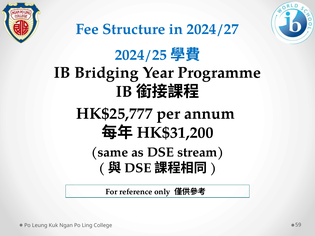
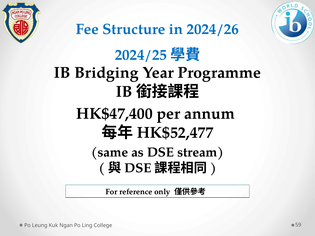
2024/27: 2024/27 -> 2024/26 (213, 29)
HK$25,777: HK$25,777 -> HK$47,400 (114, 114)
HK$31,200: HK$31,200 -> HK$52,477 (175, 133)
